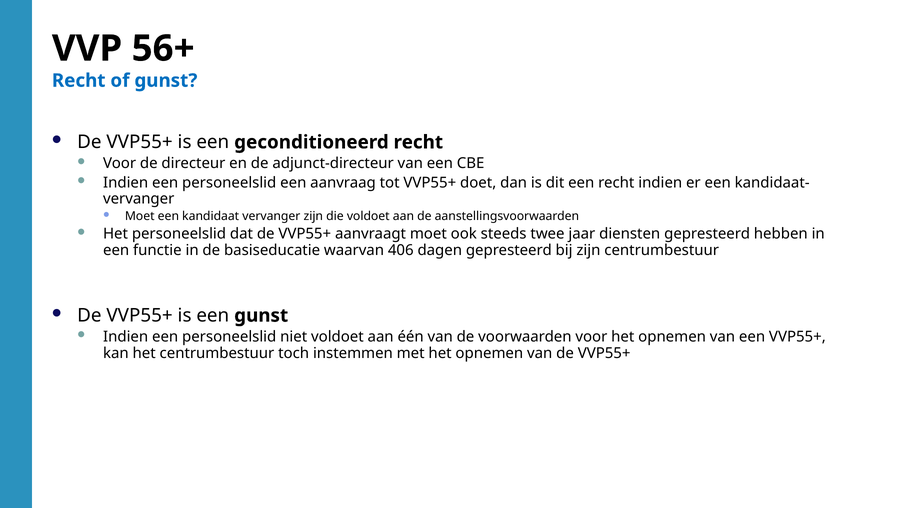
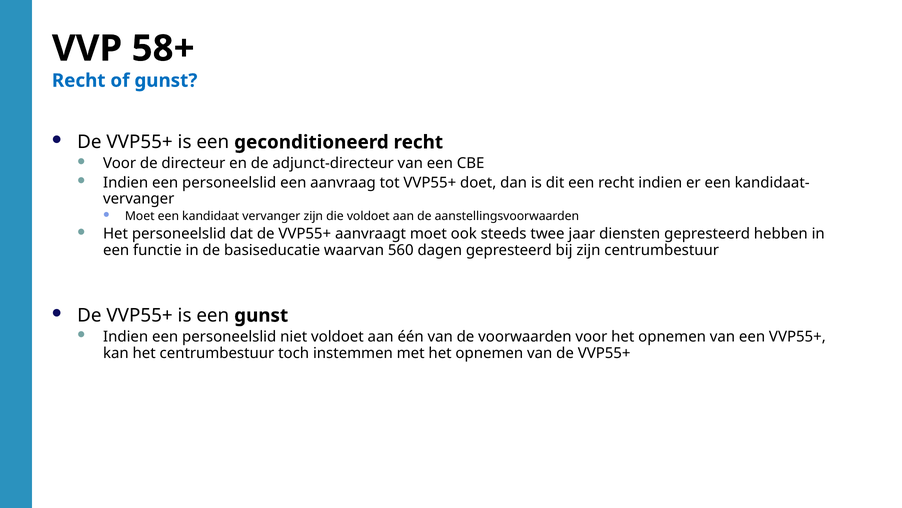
56+: 56+ -> 58+ (163, 48)
406: 406 -> 560 (401, 250)
